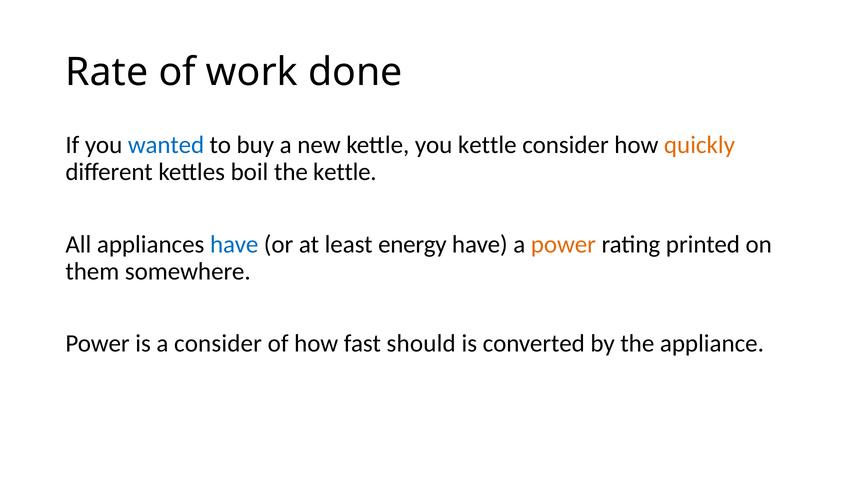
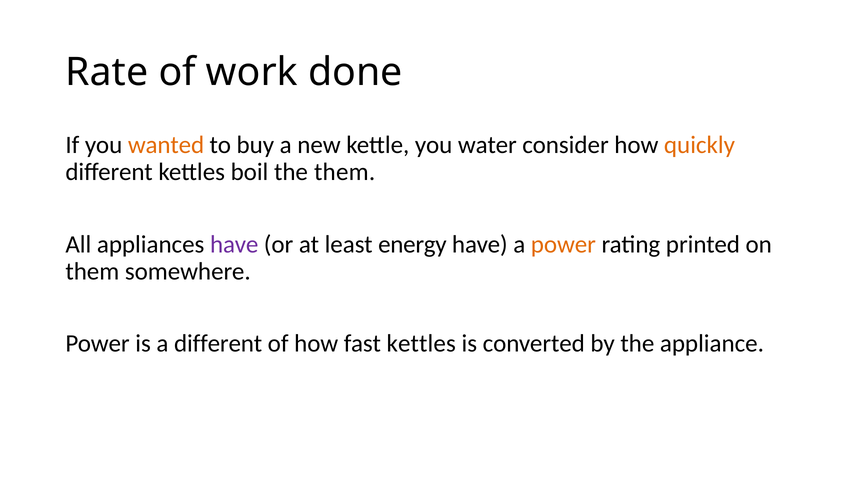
wanted colour: blue -> orange (166, 145)
you kettle: kettle -> water (487, 145)
the kettle: kettle -> them (345, 172)
have colour: blue -> purple (234, 244)
a consider: consider -> different (218, 343)
fast should: should -> kettles (421, 343)
